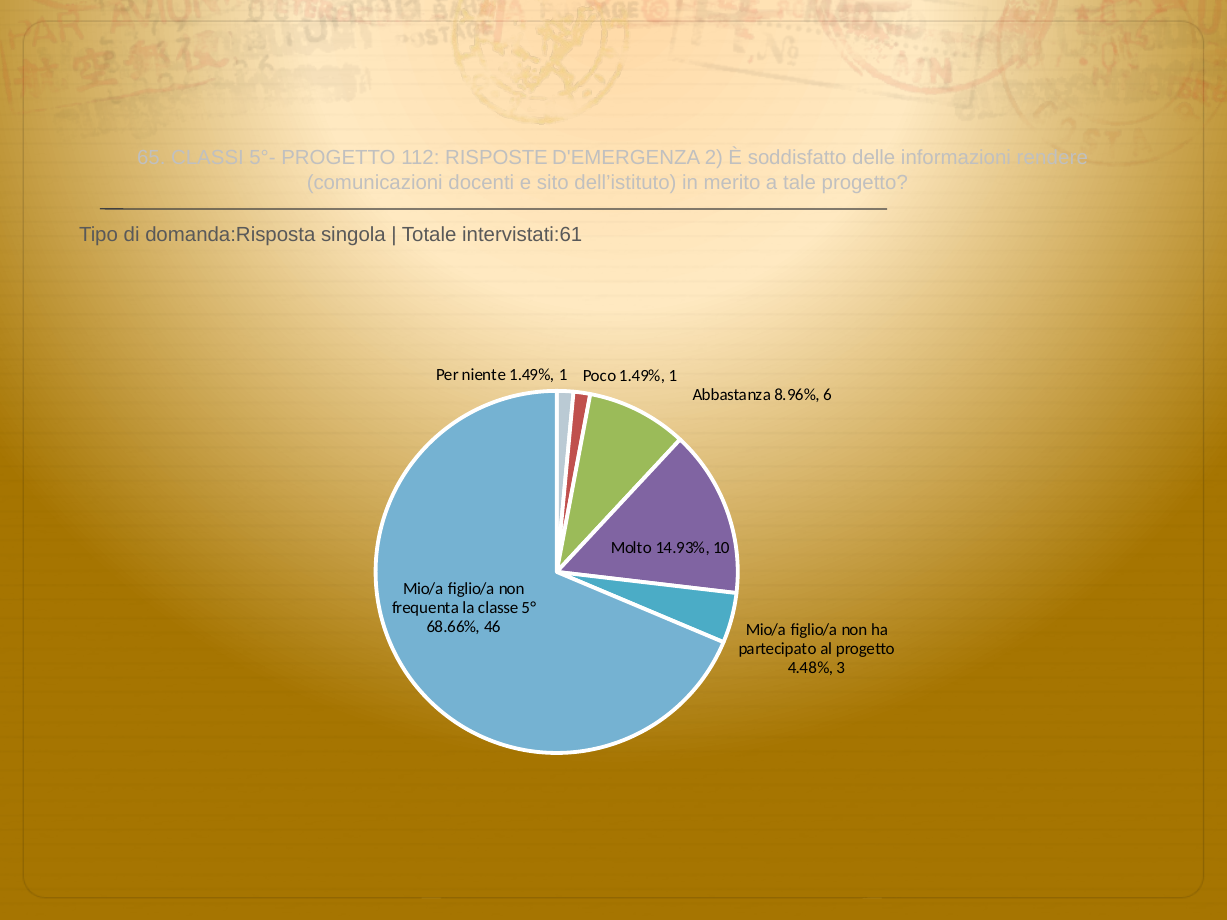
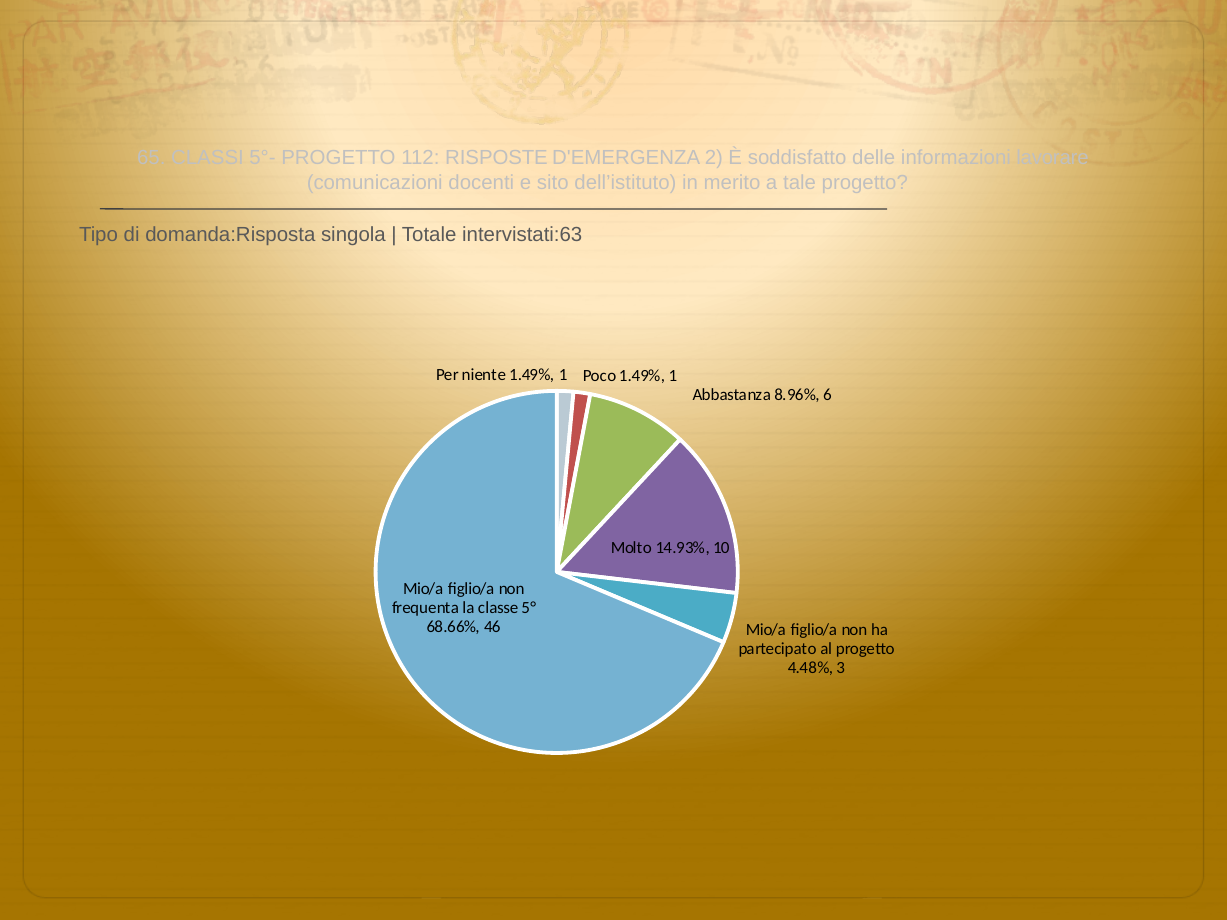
rendere: rendere -> lavorare (1052, 158)
intervistati:61: intervistati:61 -> intervistati:63 (522, 235)
